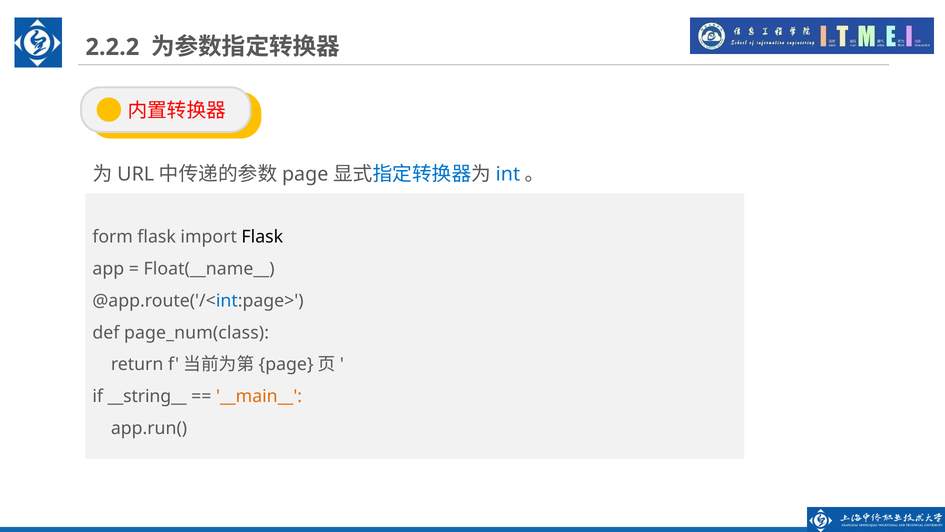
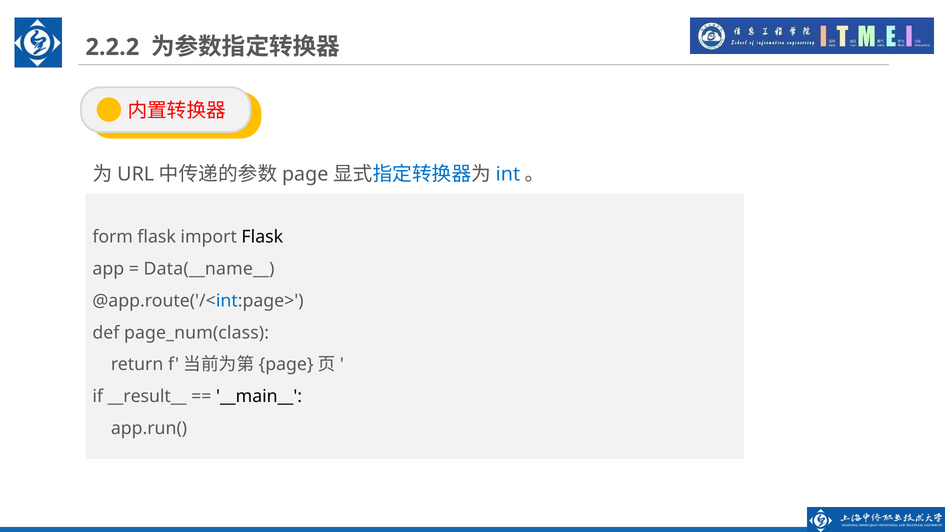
Float(__name__: Float(__name__ -> Data(__name__ (209, 269)
__string__: __string__ -> __result__ (147, 396)
__main__ colour: orange -> black (259, 396)
